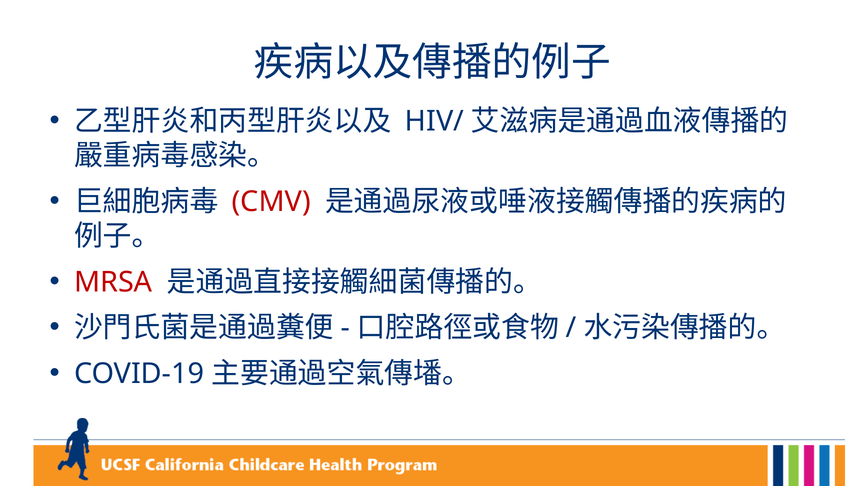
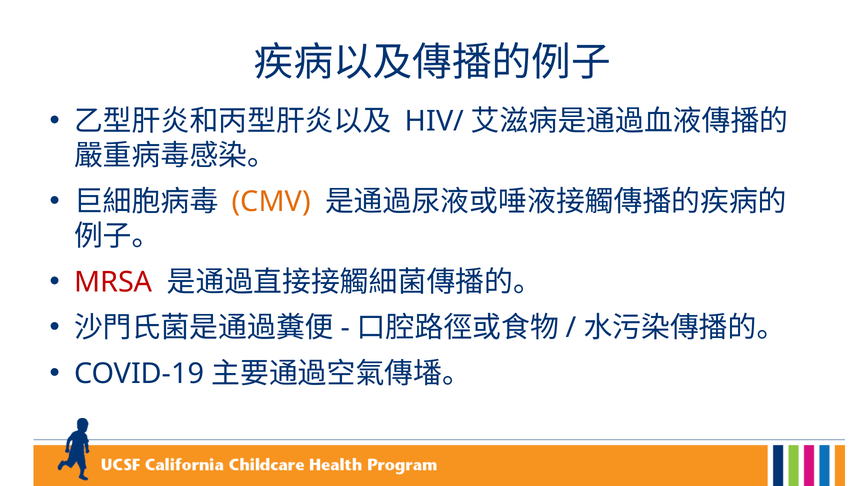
CMV colour: red -> orange (271, 202)
